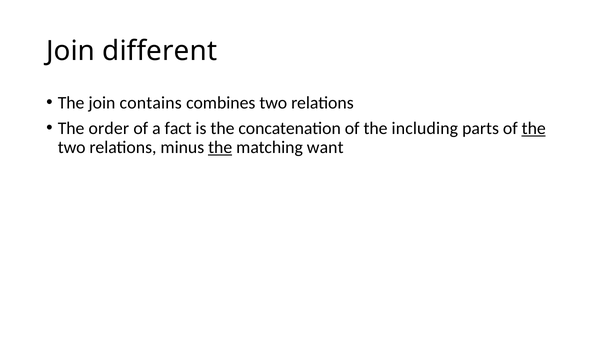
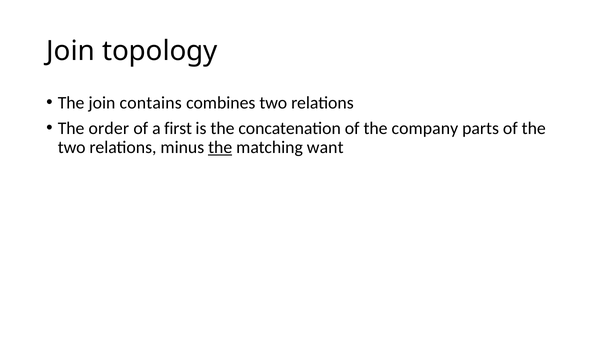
different: different -> topology (160, 51)
fact: fact -> first (178, 128)
including: including -> company (425, 128)
the underline: present -> none (534, 128)
